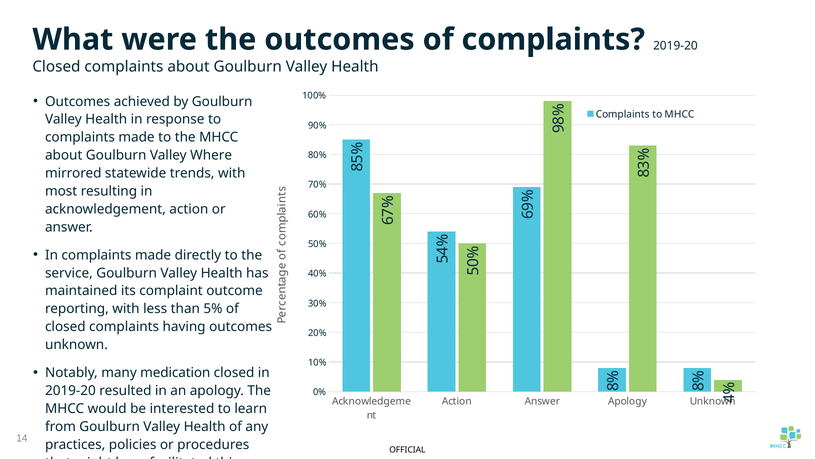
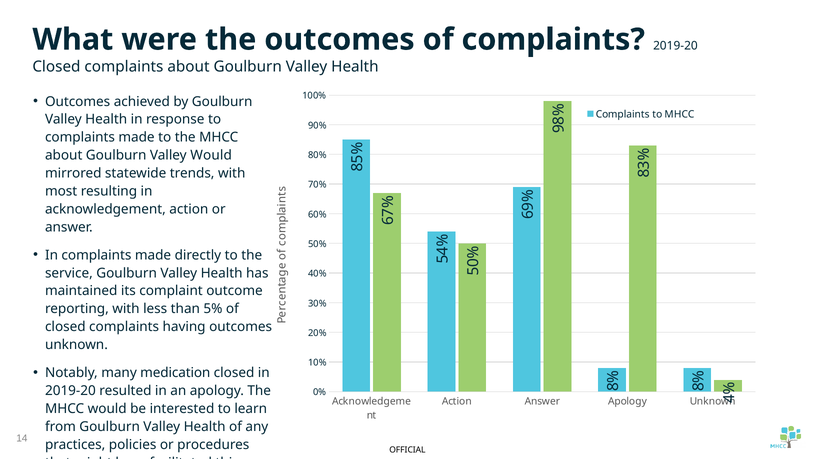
Valley Where: Where -> Would (211, 155)
